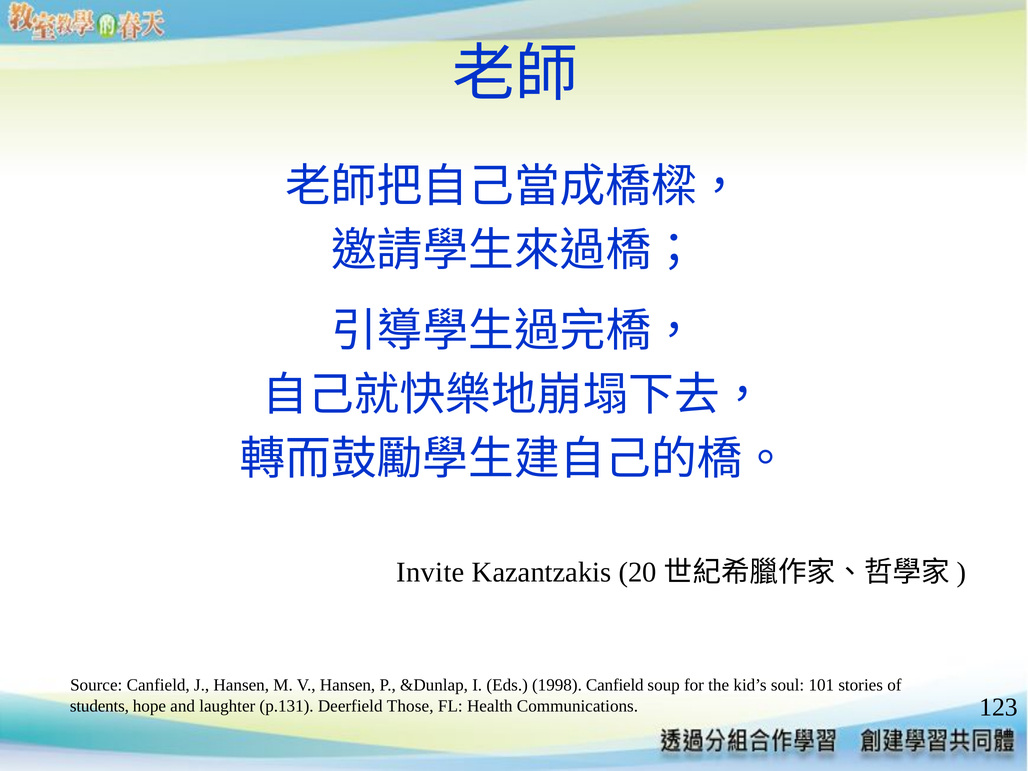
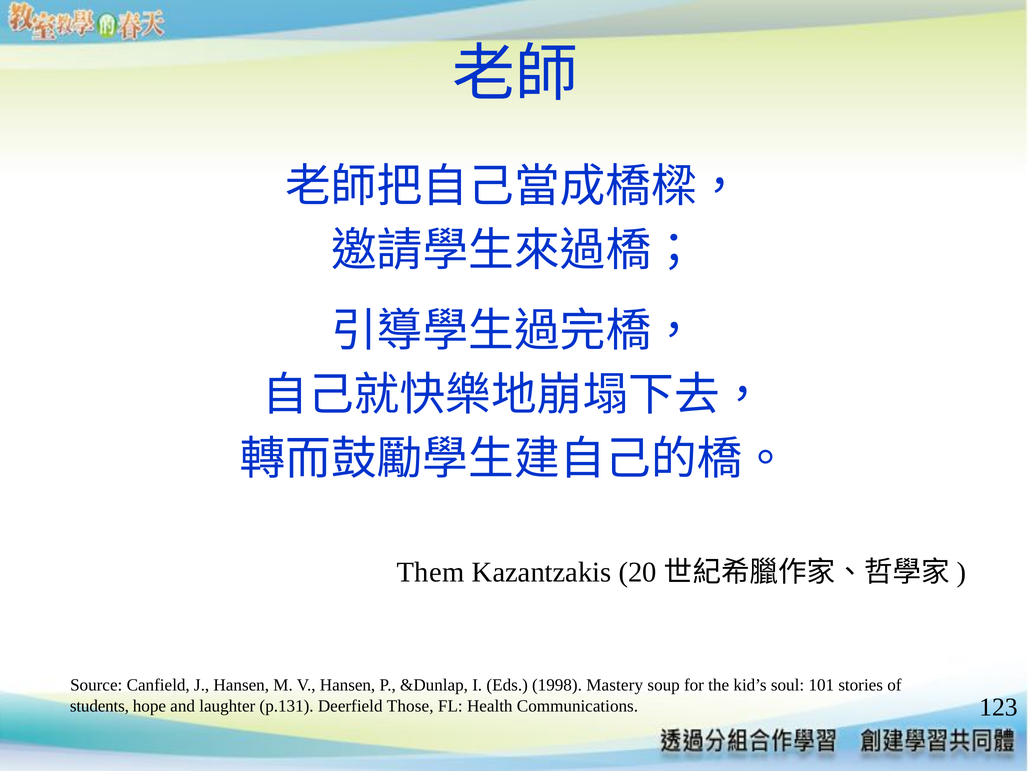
Invite: Invite -> Them (430, 572)
1998 Canfield: Canfield -> Mastery (615, 685)
